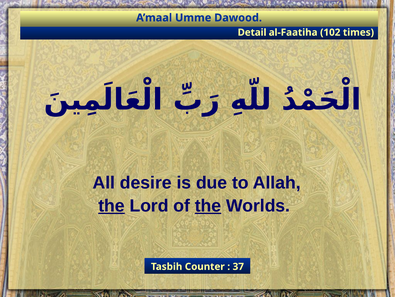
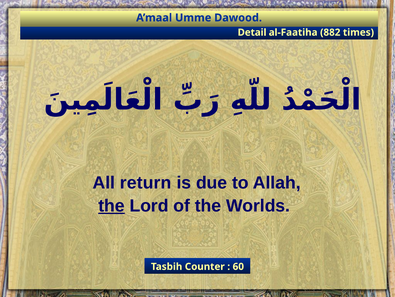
102: 102 -> 882 (330, 32)
desire: desire -> return (146, 182)
the underline: present -> none (208, 205)
37: 37 -> 60 (238, 266)
